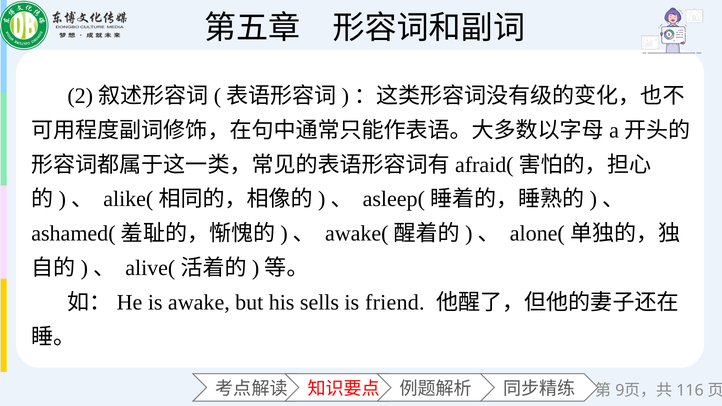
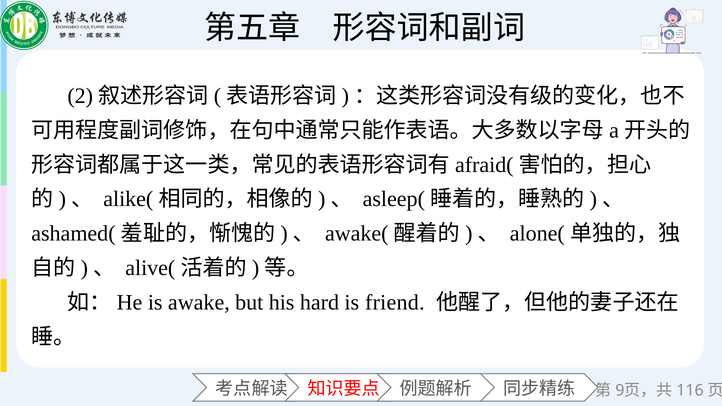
sells: sells -> hard (319, 302)
